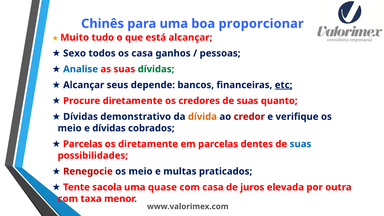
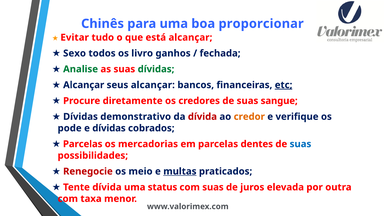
Muito: Muito -> Evitar (75, 37)
os casa: casa -> livro (142, 53)
pessoas: pessoas -> fechada (220, 53)
Analise colour: blue -> green (81, 69)
seus depende: depende -> alcançar (153, 85)
quanto: quanto -> sangue (279, 101)
dívida colour: orange -> red (202, 117)
credor colour: red -> orange (249, 117)
meio: meio -> pode (70, 128)
os diretamente: diretamente -> mercadorias (148, 144)
multas underline: none -> present (180, 171)
Tente sacola: sacola -> dívida (107, 187)
quase: quase -> status (163, 187)
com casa: casa -> suas (213, 187)
